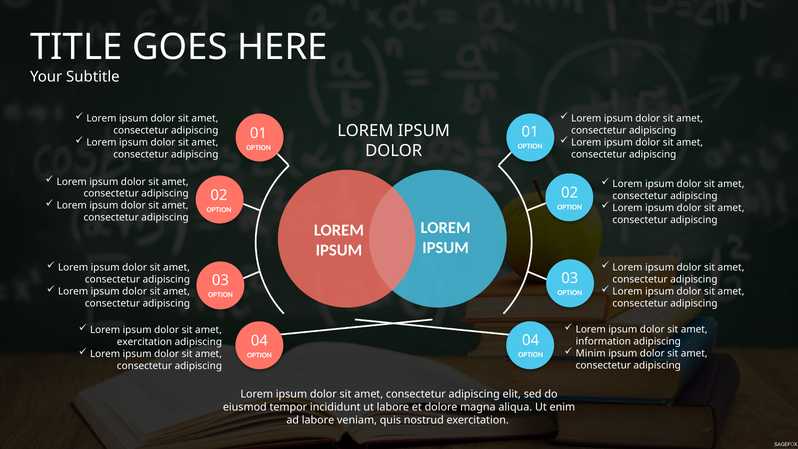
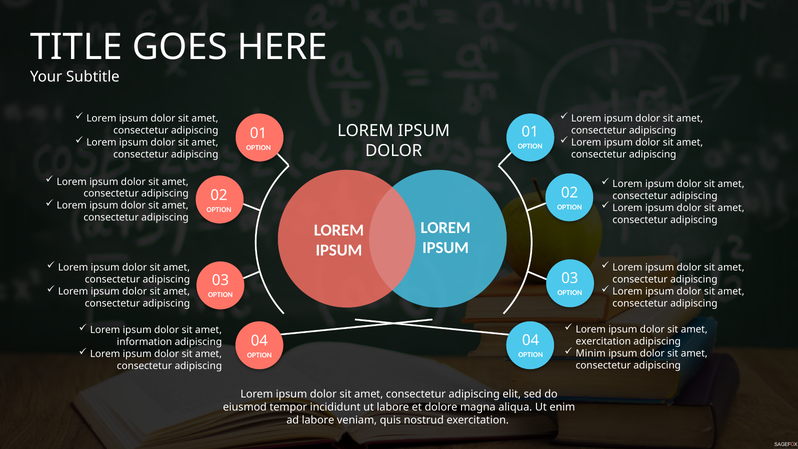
information: information -> exercitation (603, 342)
exercitation: exercitation -> information (144, 342)
